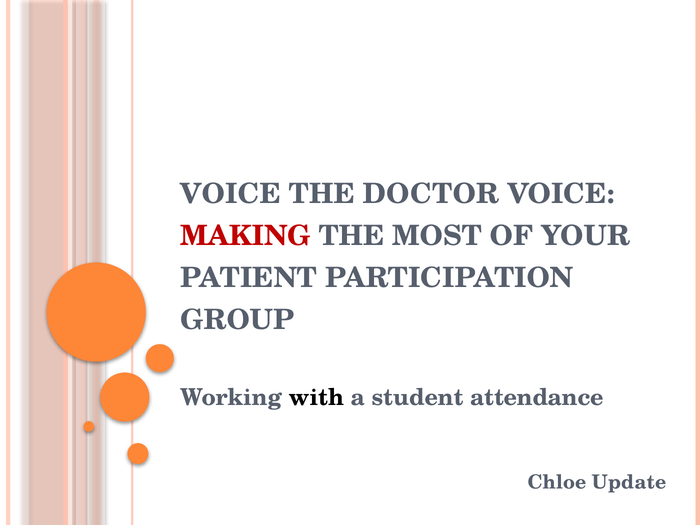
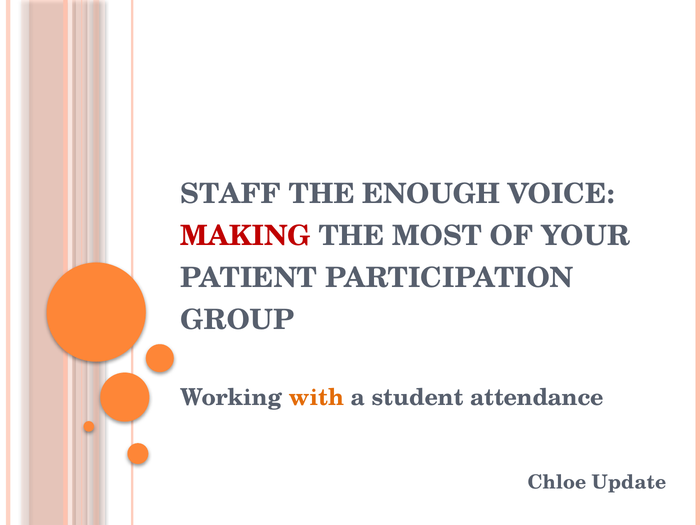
VOICE: VOICE -> STAFF (231, 194)
DOCTOR: DOCTOR -> ENOUGH (431, 194)
with colour: black -> orange (317, 397)
